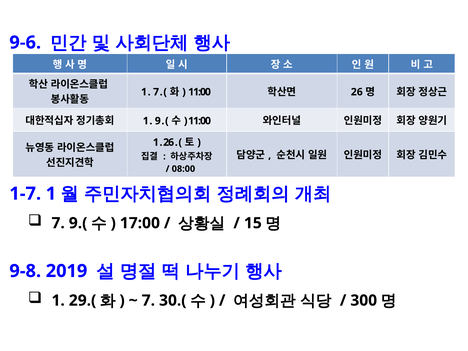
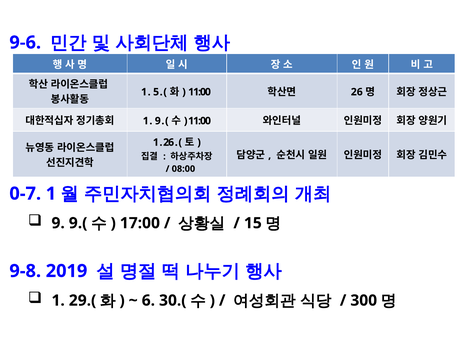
7: 7 -> 5 (156, 92)
1-7: 1-7 -> 0-7 (25, 194)
7: 7 -> 9 (58, 223)
7: 7 -> 6 (148, 300)
